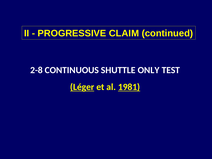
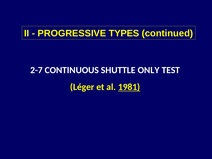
CLAIM: CLAIM -> TYPES (124, 33)
2-8: 2-8 -> 2-7 (36, 70)
Léger underline: present -> none (82, 87)
